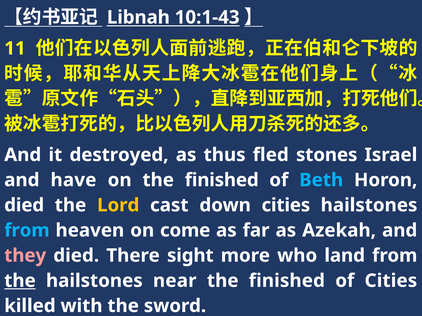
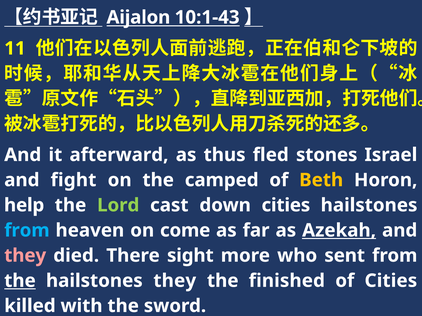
Libnah: Libnah -> Aijalon (138, 17)
destroyed: destroyed -> afterward (119, 155)
have: have -> fight (73, 180)
on the finished: finished -> camped (222, 180)
Beth colour: light blue -> yellow (321, 180)
died: died -> help (24, 206)
Lord colour: yellow -> light green (118, 206)
Azekah underline: none -> present (339, 231)
land: land -> sent (345, 256)
hailstones near: near -> they (175, 281)
